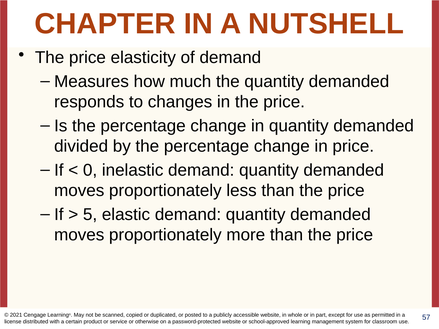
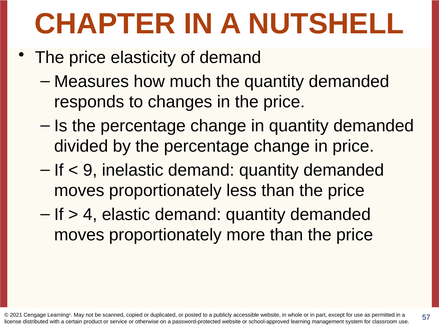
0: 0 -> 9 (90, 170)
5: 5 -> 4 (90, 215)
